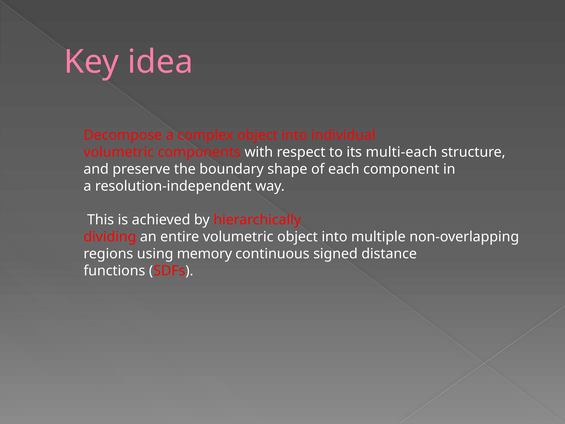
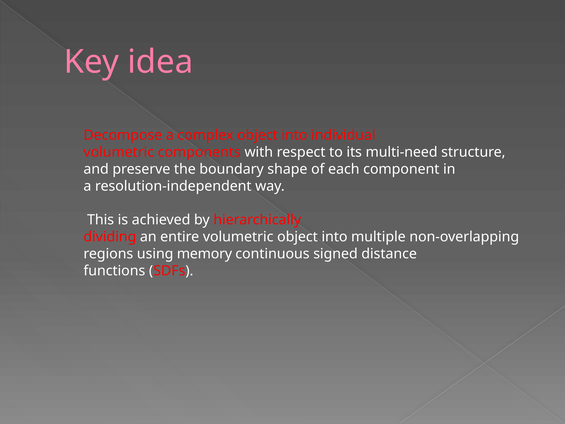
multi-each: multi-each -> multi-need (402, 152)
